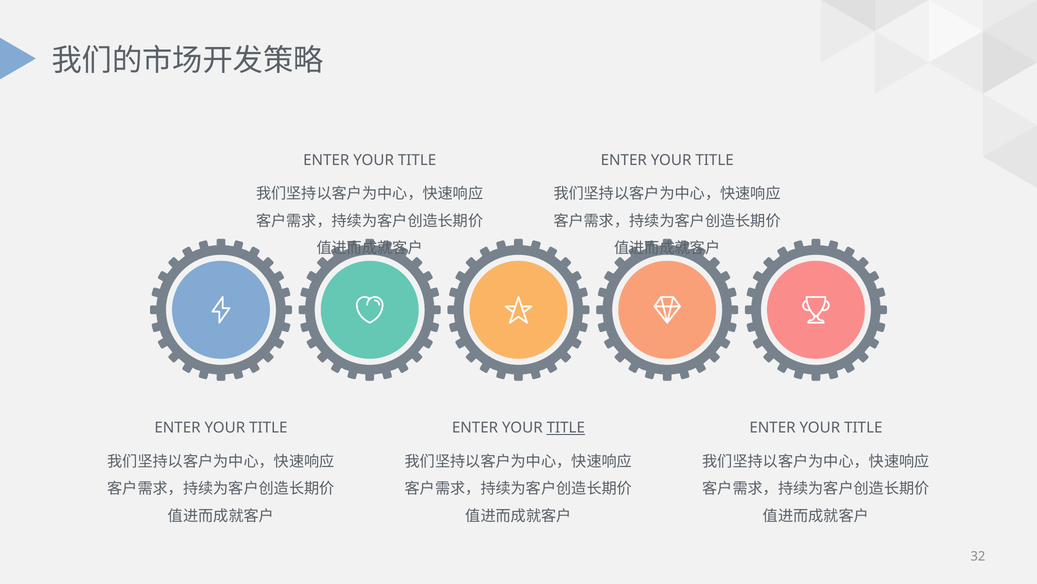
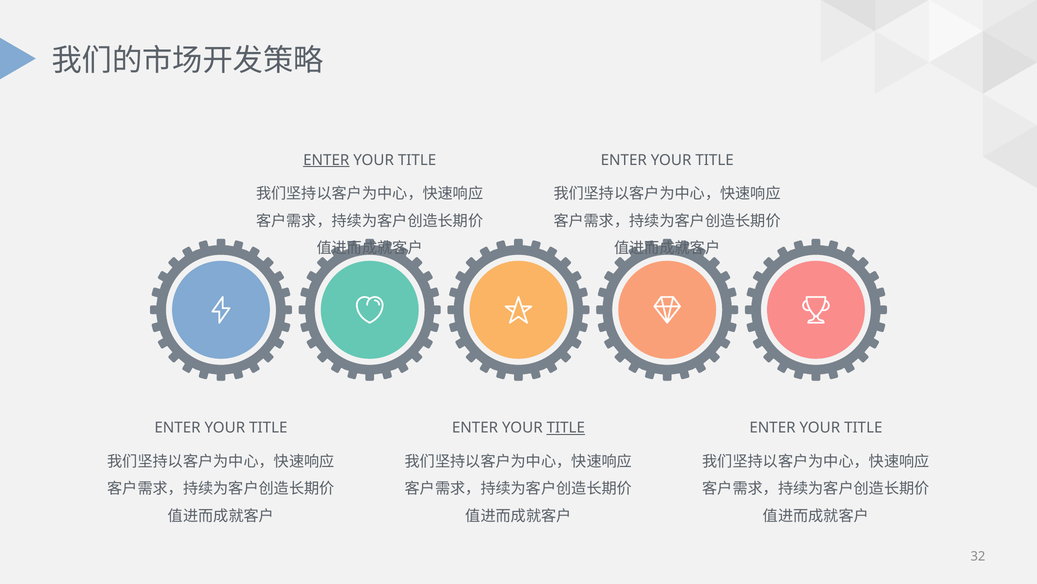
ENTER underline: none -> present (326, 160)
